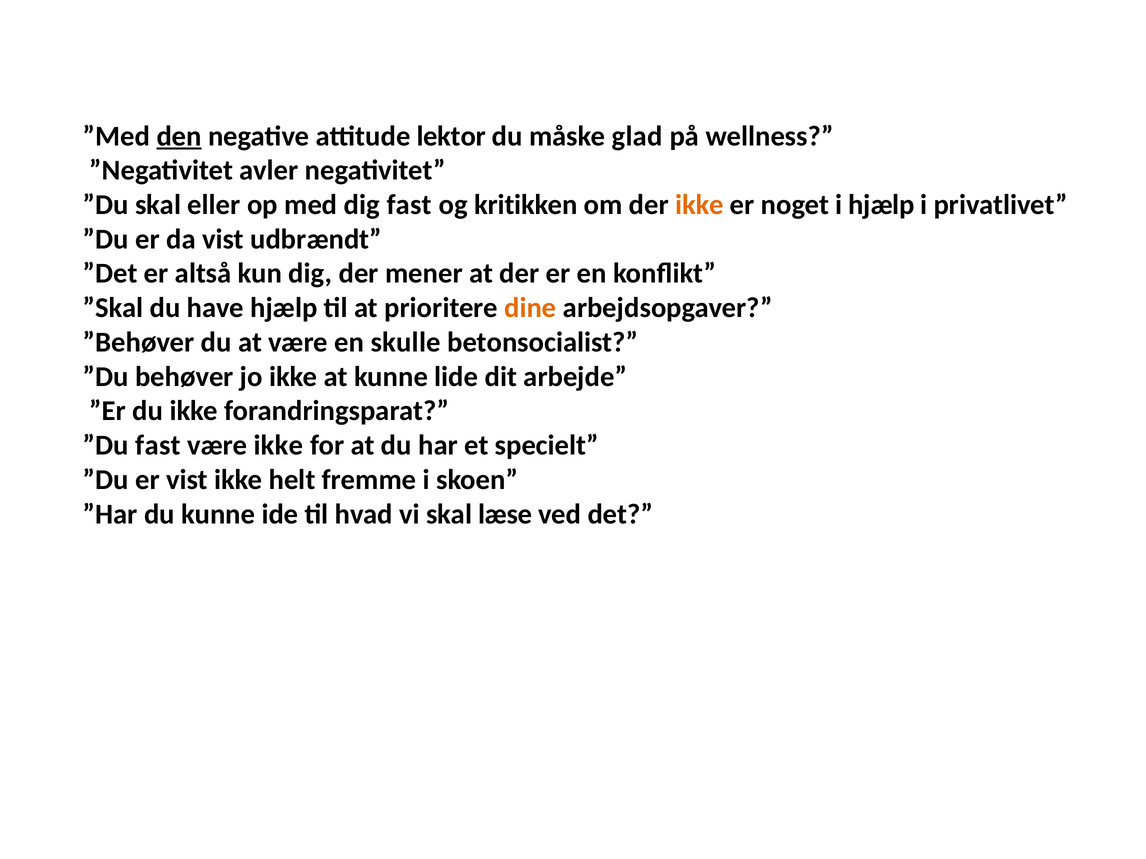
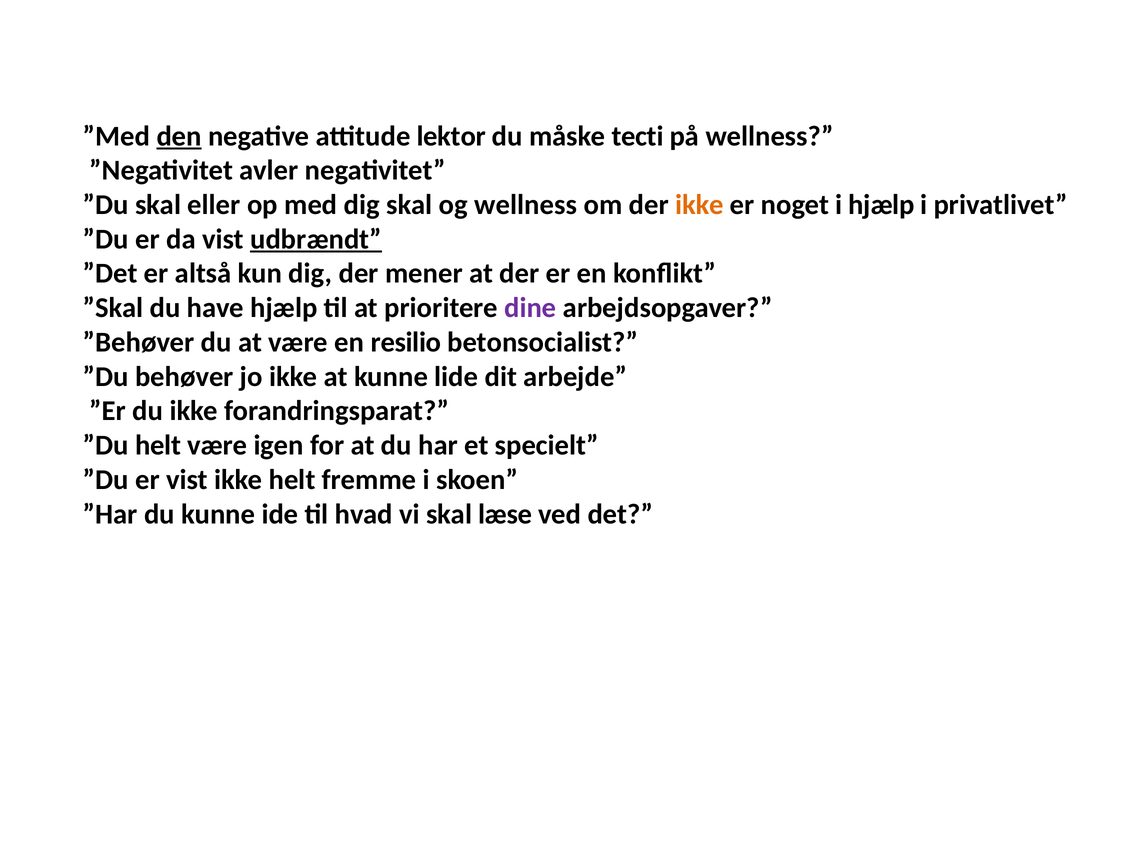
glad: glad -> tecti (638, 136)
dig fast: fast -> skal (409, 205)
og kritikken: kritikken -> wellness (526, 205)
udbrændt underline: none -> present (316, 239)
dine colour: orange -> purple (530, 308)
skulle: skulle -> resilio (406, 342)
”Du fast: fast -> helt (158, 446)
være ikke: ikke -> igen (279, 446)
